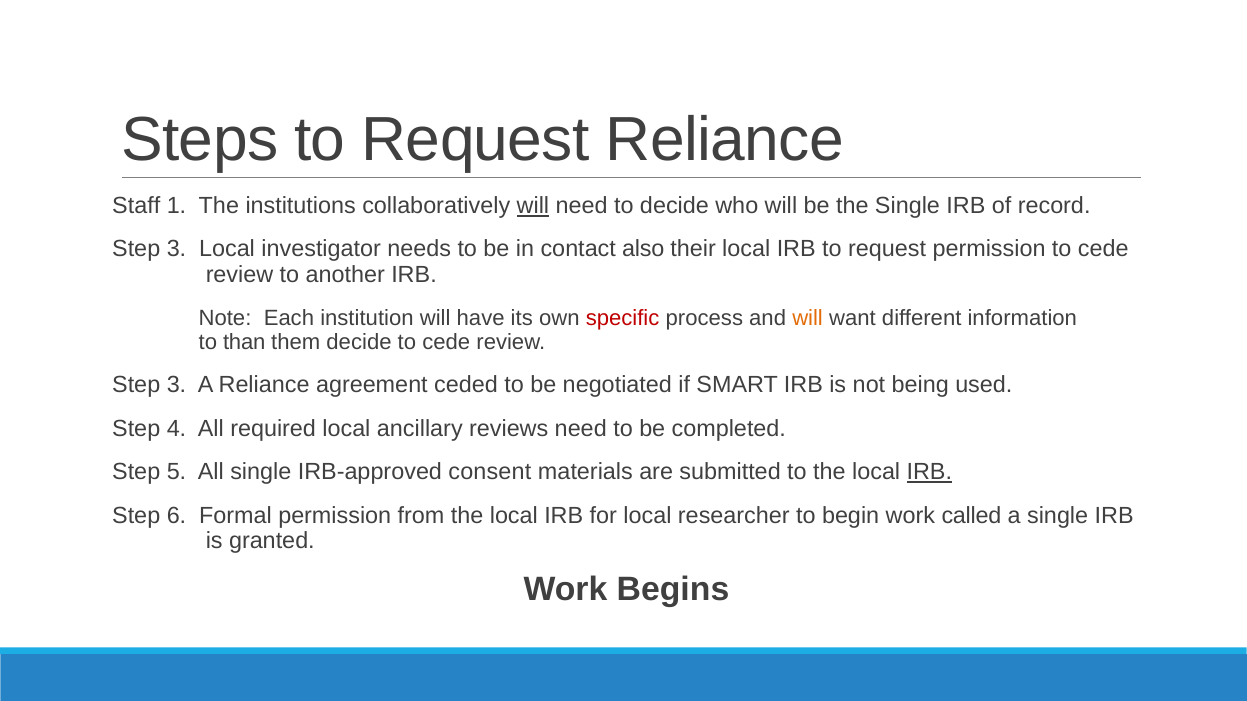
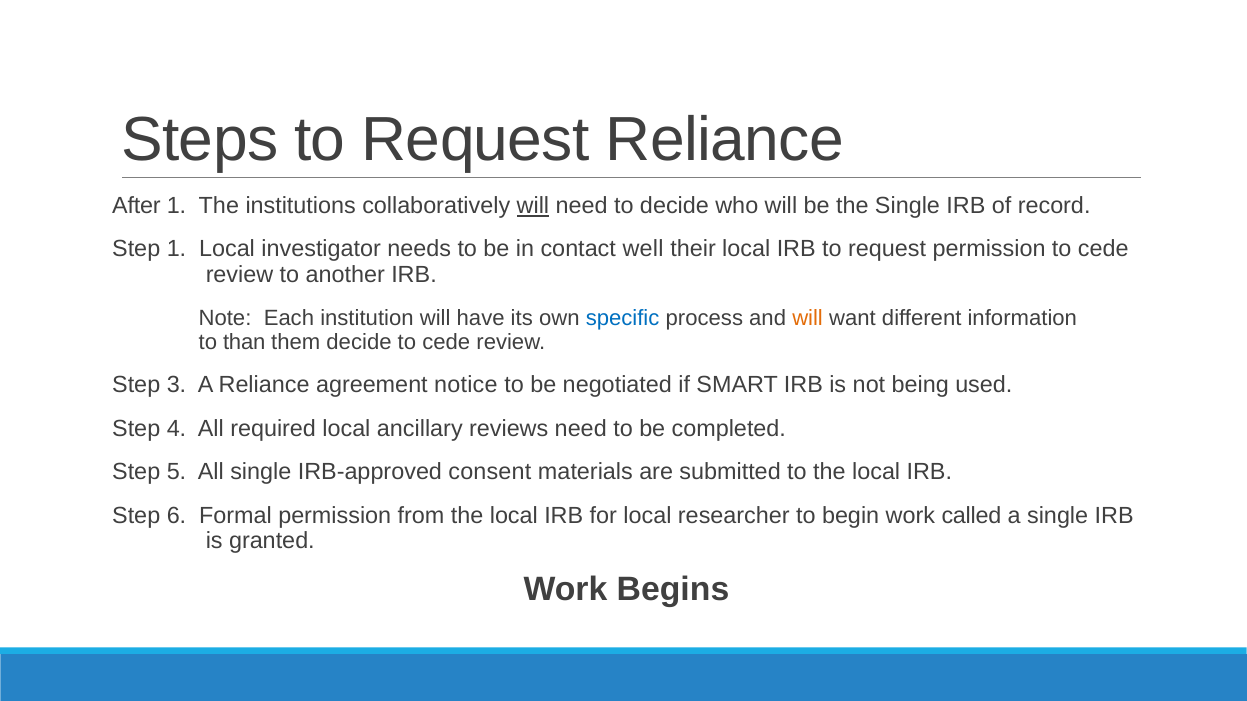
Staff: Staff -> After (136, 206)
3: 3 -> 1 (176, 249)
also: also -> well (643, 249)
specific colour: red -> blue (623, 319)
ceded: ceded -> notice (466, 385)
IRB underline: present -> none (929, 472)
